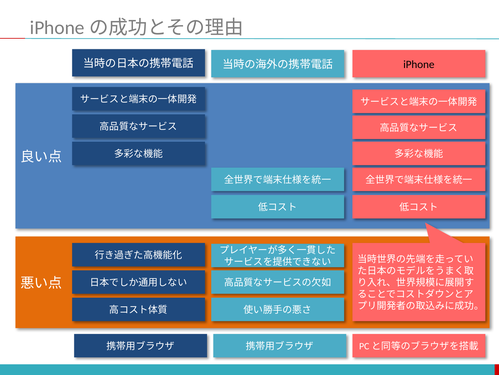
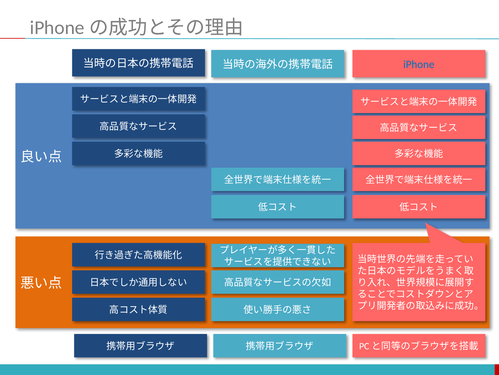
iPhone colour: black -> blue (419, 64)
